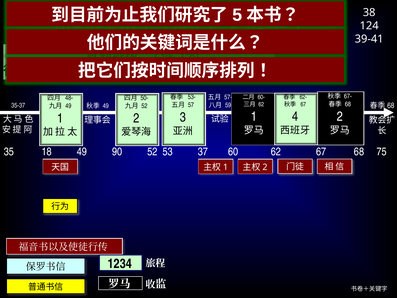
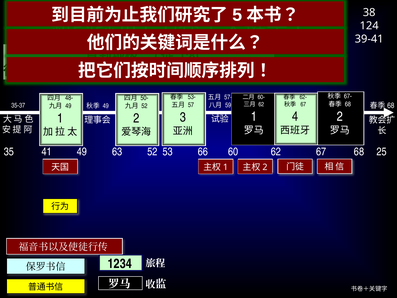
35 18: 18 -> 41 (47, 152)
90: 90 -> 63 (117, 152)
37: 37 -> 66 (203, 152)
75: 75 -> 25 (382, 152)
